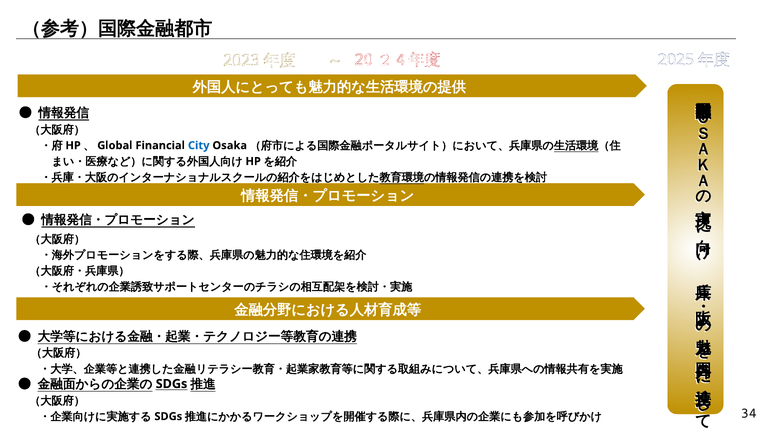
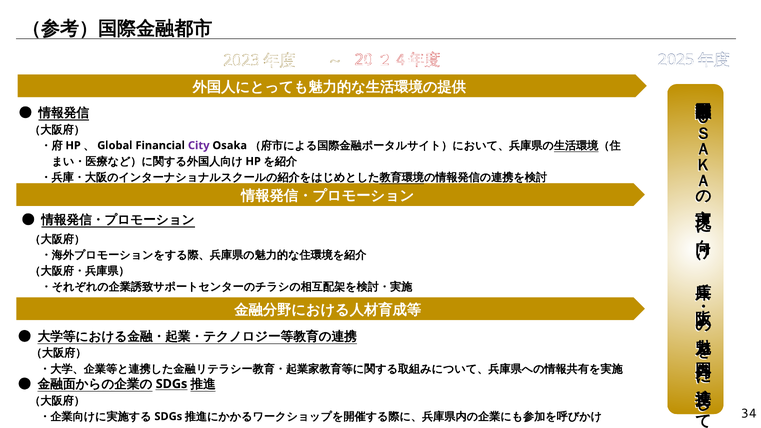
City colour: blue -> purple (199, 146)
